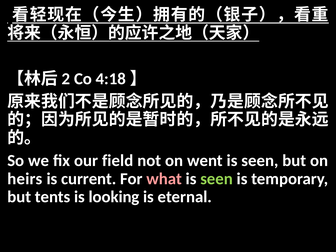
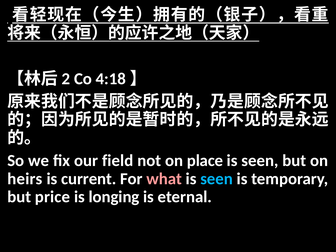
went: went -> place (205, 161)
seen colour: light green -> light blue (217, 179)
tents: tents -> price (53, 197)
looking: looking -> longing (114, 197)
